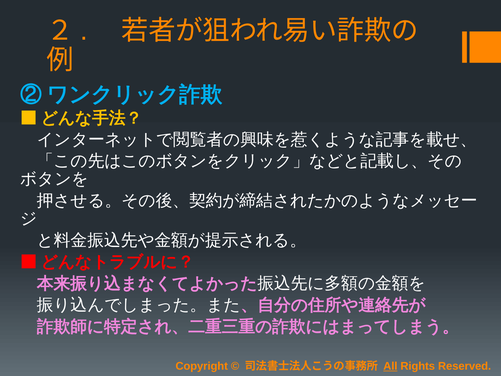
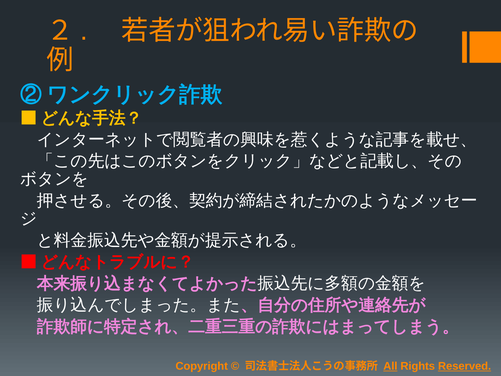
Reserved underline: none -> present (465, 366)
